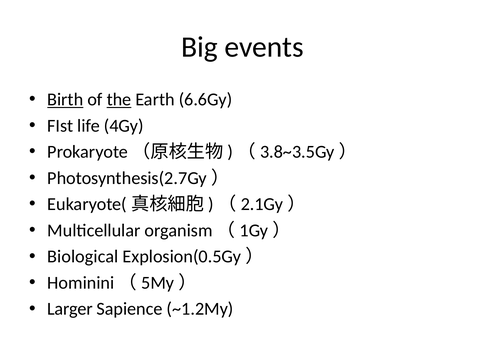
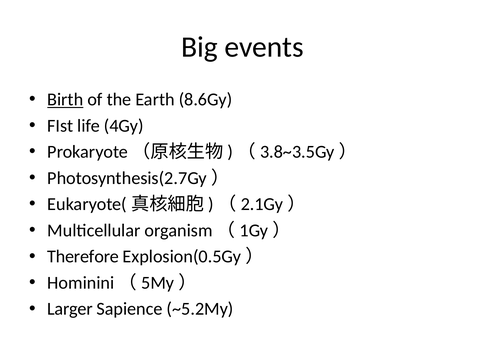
the underline: present -> none (119, 99)
6.6Gy: 6.6Gy -> 8.6Gy (206, 99)
Biological: Biological -> Therefore (83, 256)
~1.2My: ~1.2My -> ~5.2My (200, 309)
